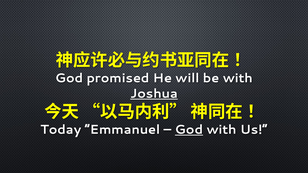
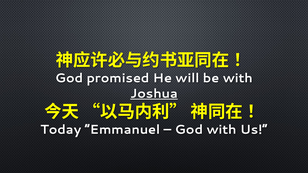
God underline: present -> none (189, 130)
